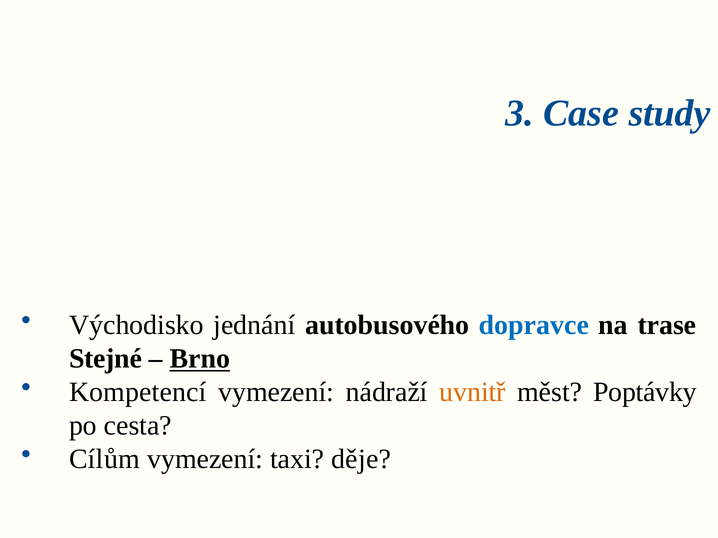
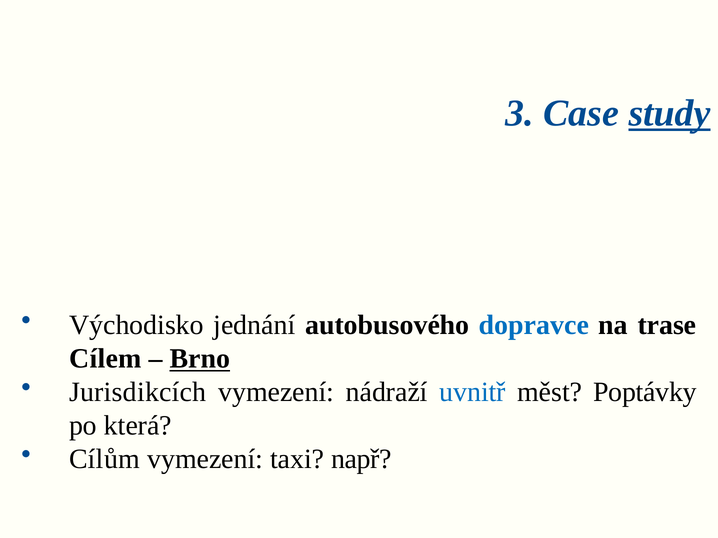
study underline: none -> present (670, 114)
Stejné: Stejné -> Cílem (105, 359)
Kompetencí: Kompetencí -> Jurisdikcích (138, 392)
uvnitř colour: orange -> blue (472, 392)
cesta: cesta -> která (138, 426)
děje: děje -> např (361, 460)
